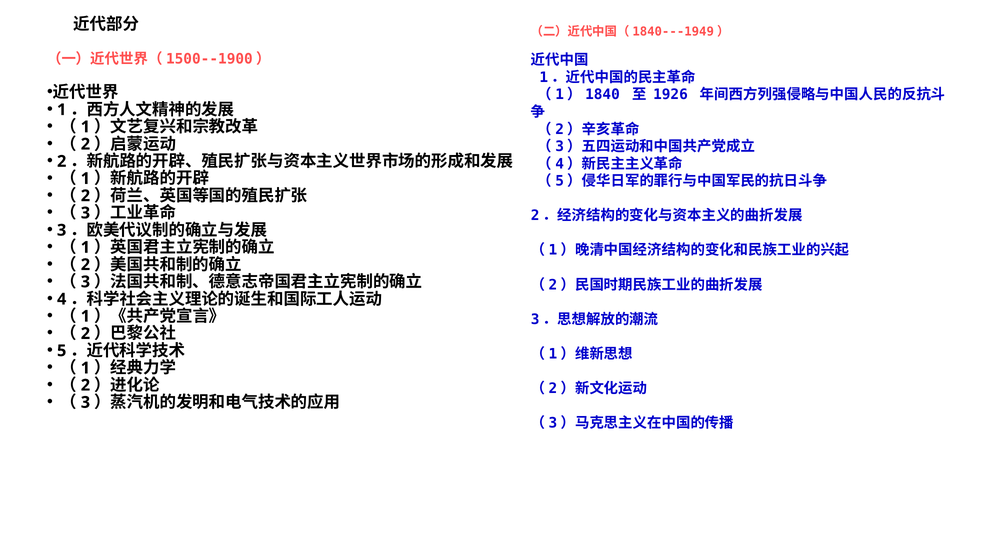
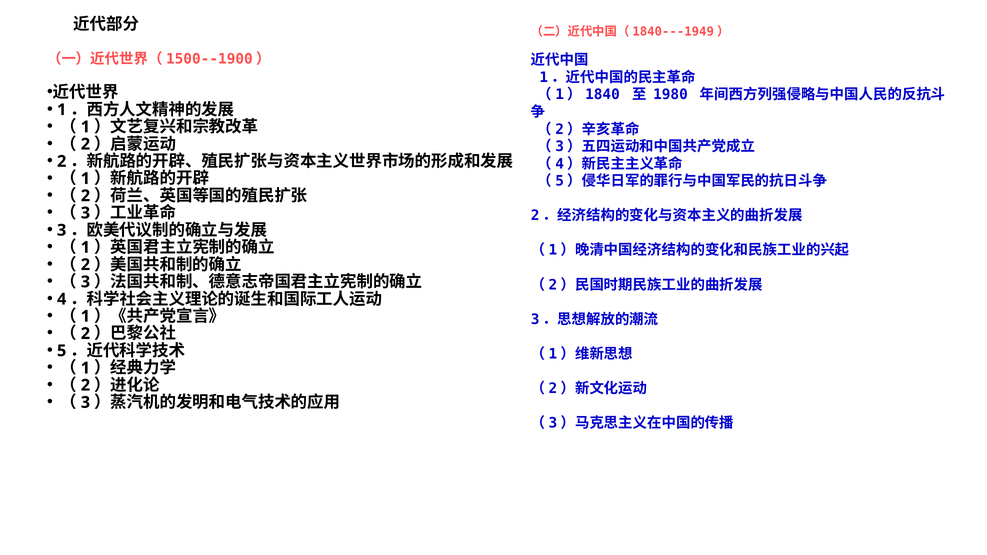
1926: 1926 -> 1980 (670, 95)
